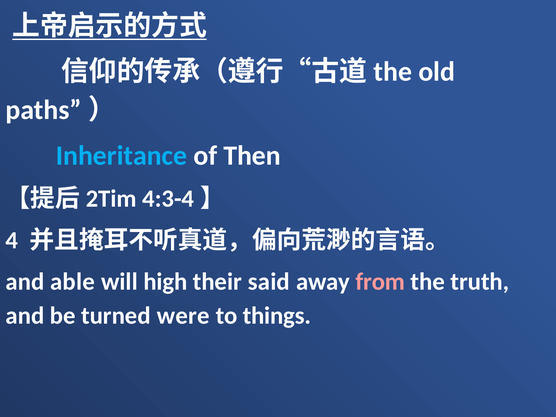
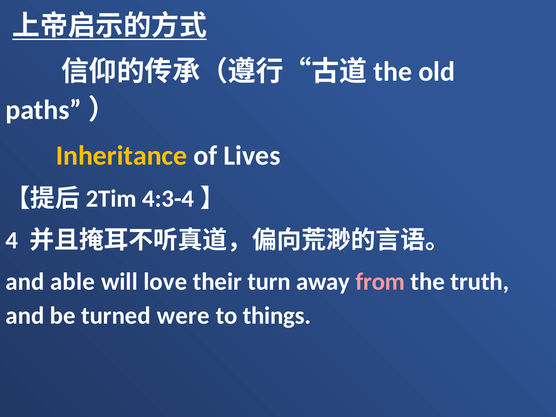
Inheritance colour: light blue -> yellow (121, 156)
Then: Then -> Lives (252, 156)
high: high -> love (165, 282)
said: said -> turn (269, 282)
